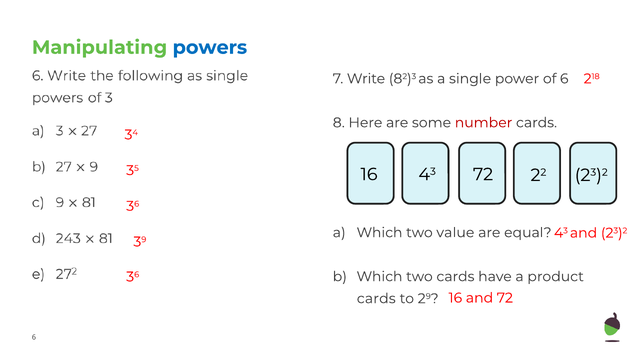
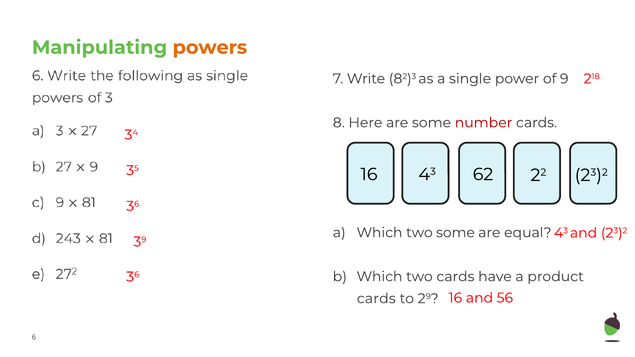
powers colour: blue -> orange (210, 47)
of 6: 6 -> 9 (564, 79)
43 72: 72 -> 62 (483, 174)
two value: value -> some (455, 233)
and 72: 72 -> 56 (505, 298)
